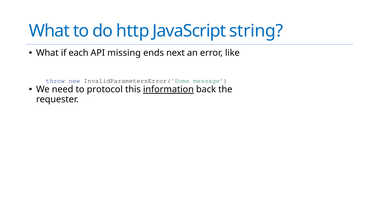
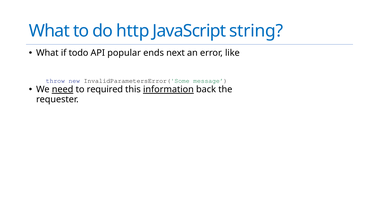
each: each -> todo (79, 53)
missing: missing -> popular (124, 53)
need underline: none -> present (63, 90)
protocol: protocol -> required (105, 90)
